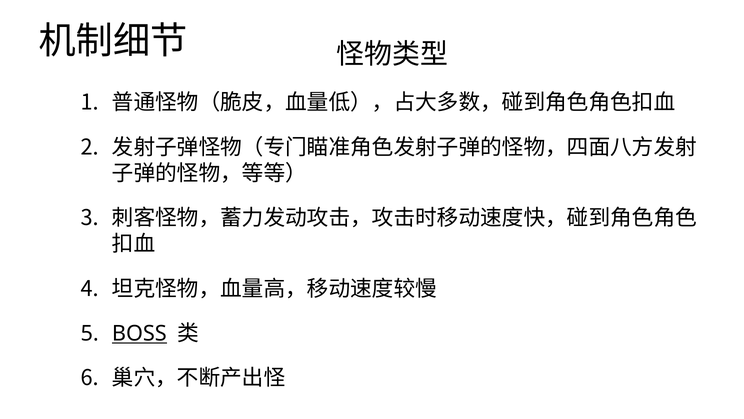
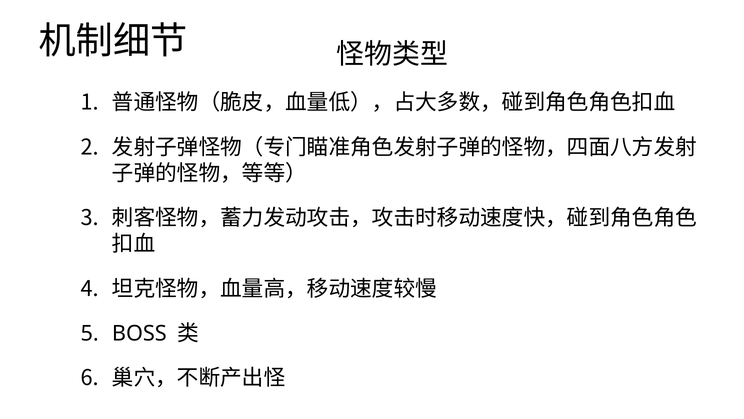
BOSS underline: present -> none (139, 333)
